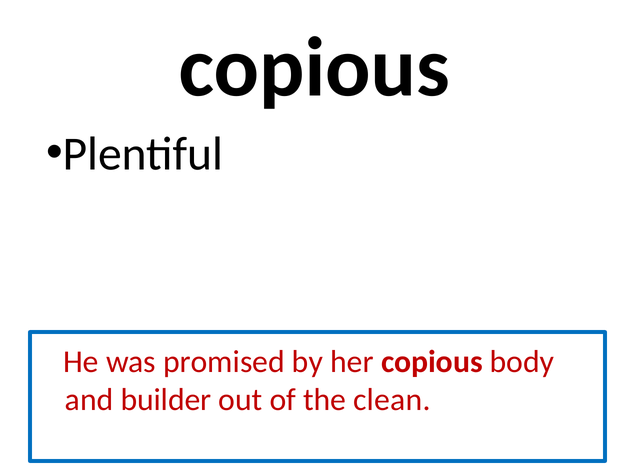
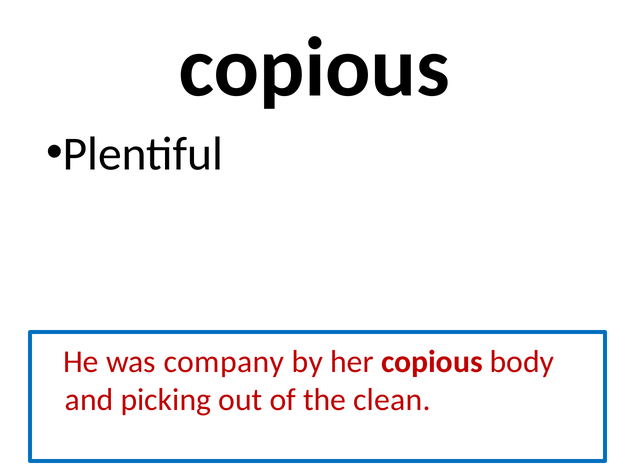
promised: promised -> company (224, 362)
builder: builder -> picking (166, 400)
